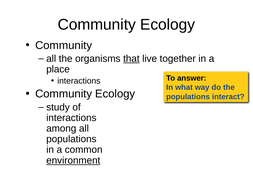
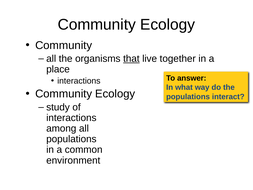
environment underline: present -> none (73, 160)
